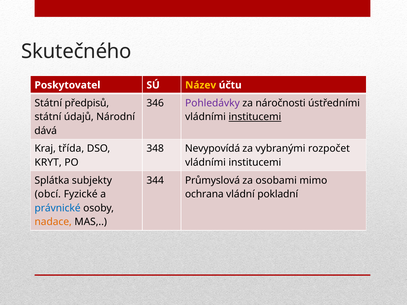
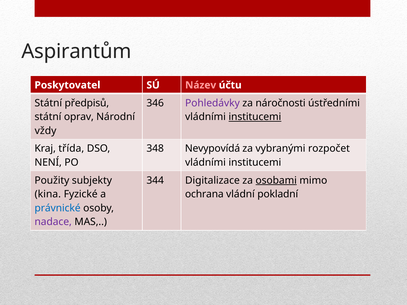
Skutečného: Skutečného -> Aspirantům (76, 51)
Název colour: yellow -> pink (201, 85)
údajů: údajů -> oprav (79, 117)
dává: dává -> vždy (46, 131)
KRYT: KRYT -> NENÍ (48, 163)
Splátka: Splátka -> Použity (52, 181)
Průmyslová: Průmyslová -> Digitalizace (212, 181)
osobami underline: none -> present (276, 181)
obcí: obcí -> kina (48, 194)
nadace colour: orange -> purple (53, 222)
